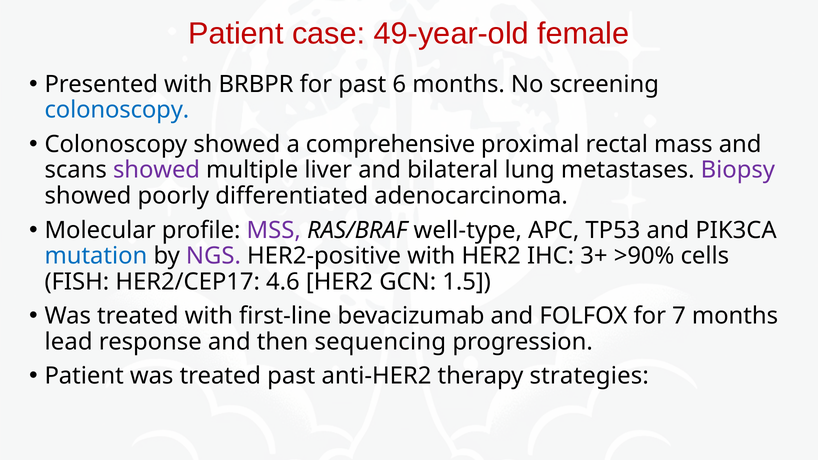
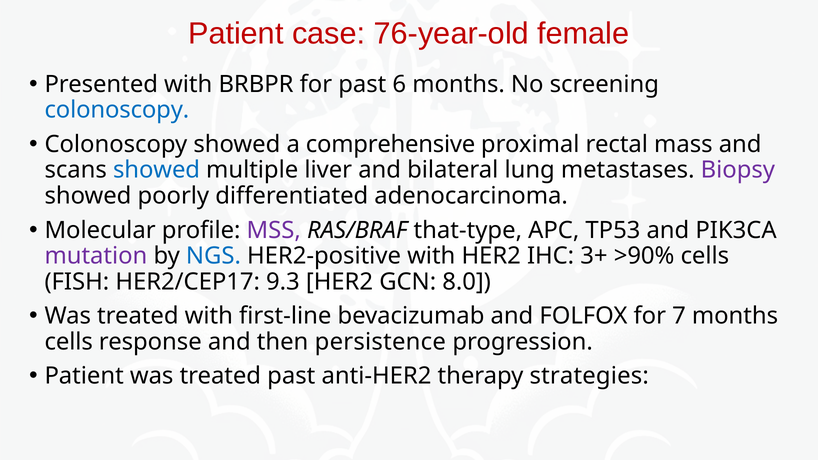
49-year-old: 49-year-old -> 76-year-old (451, 33)
showed colour: purple -> blue (157, 170)
well-type: well-type -> that-type (468, 230)
mutation colour: blue -> purple (96, 256)
NGS colour: purple -> blue (213, 256)
4.6: 4.6 -> 9.3 (283, 282)
1.5: 1.5 -> 8.0 (467, 282)
lead: lead -> cells (69, 342)
sequencing: sequencing -> persistence (380, 342)
